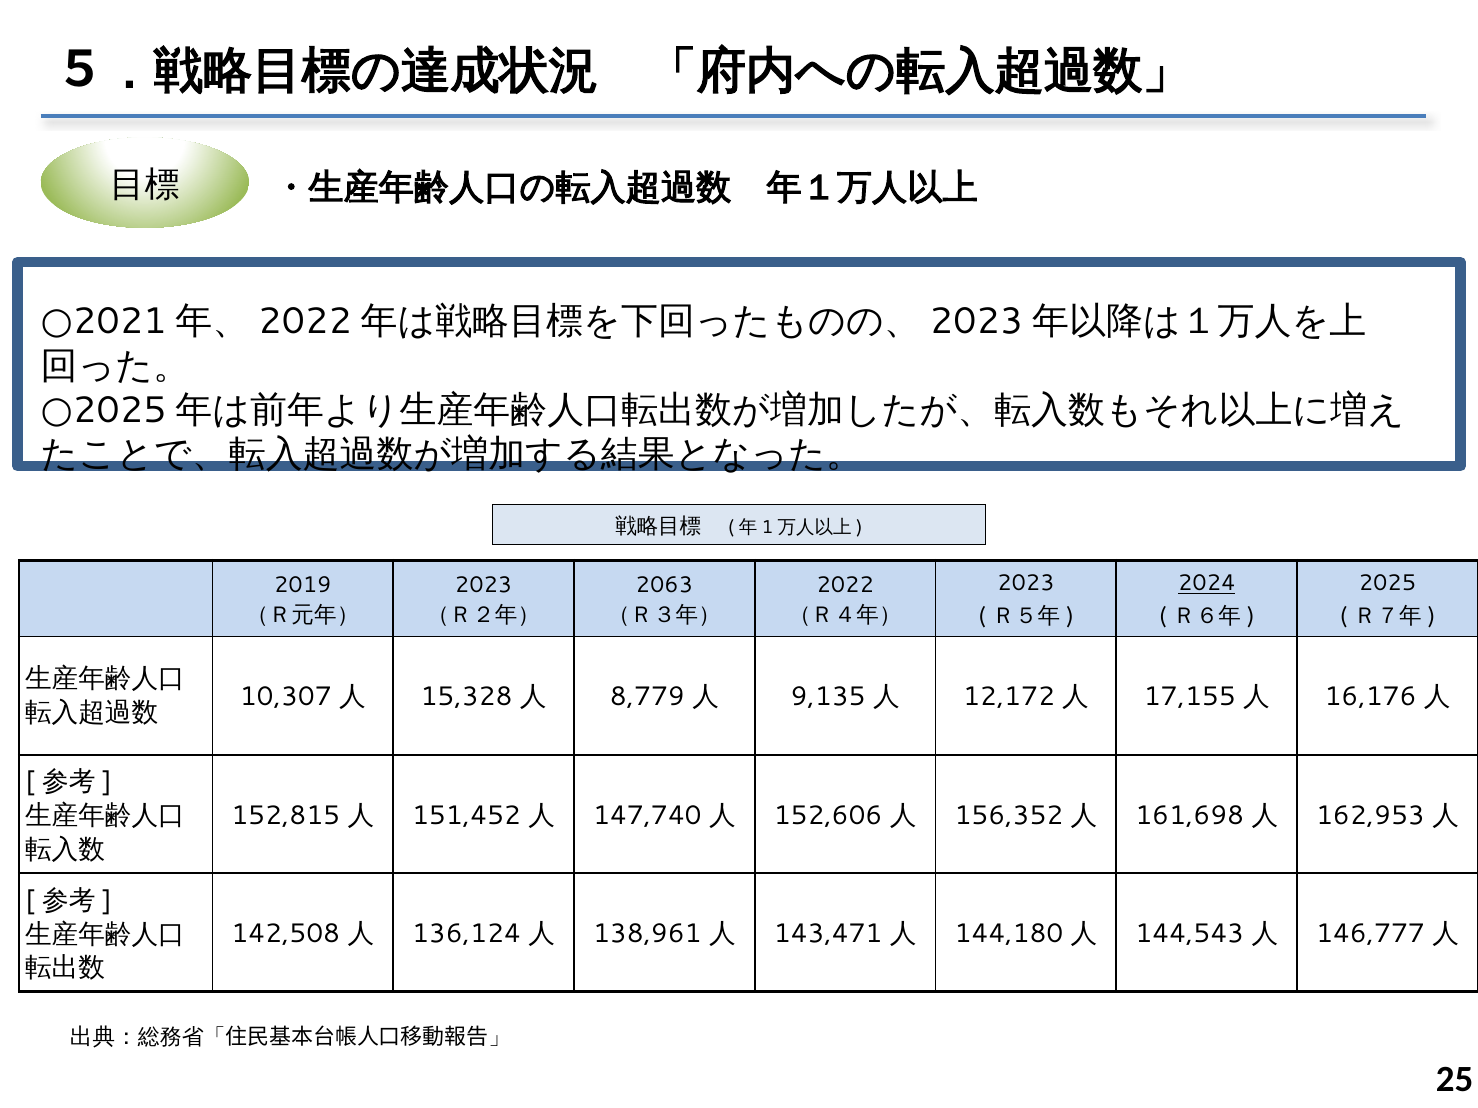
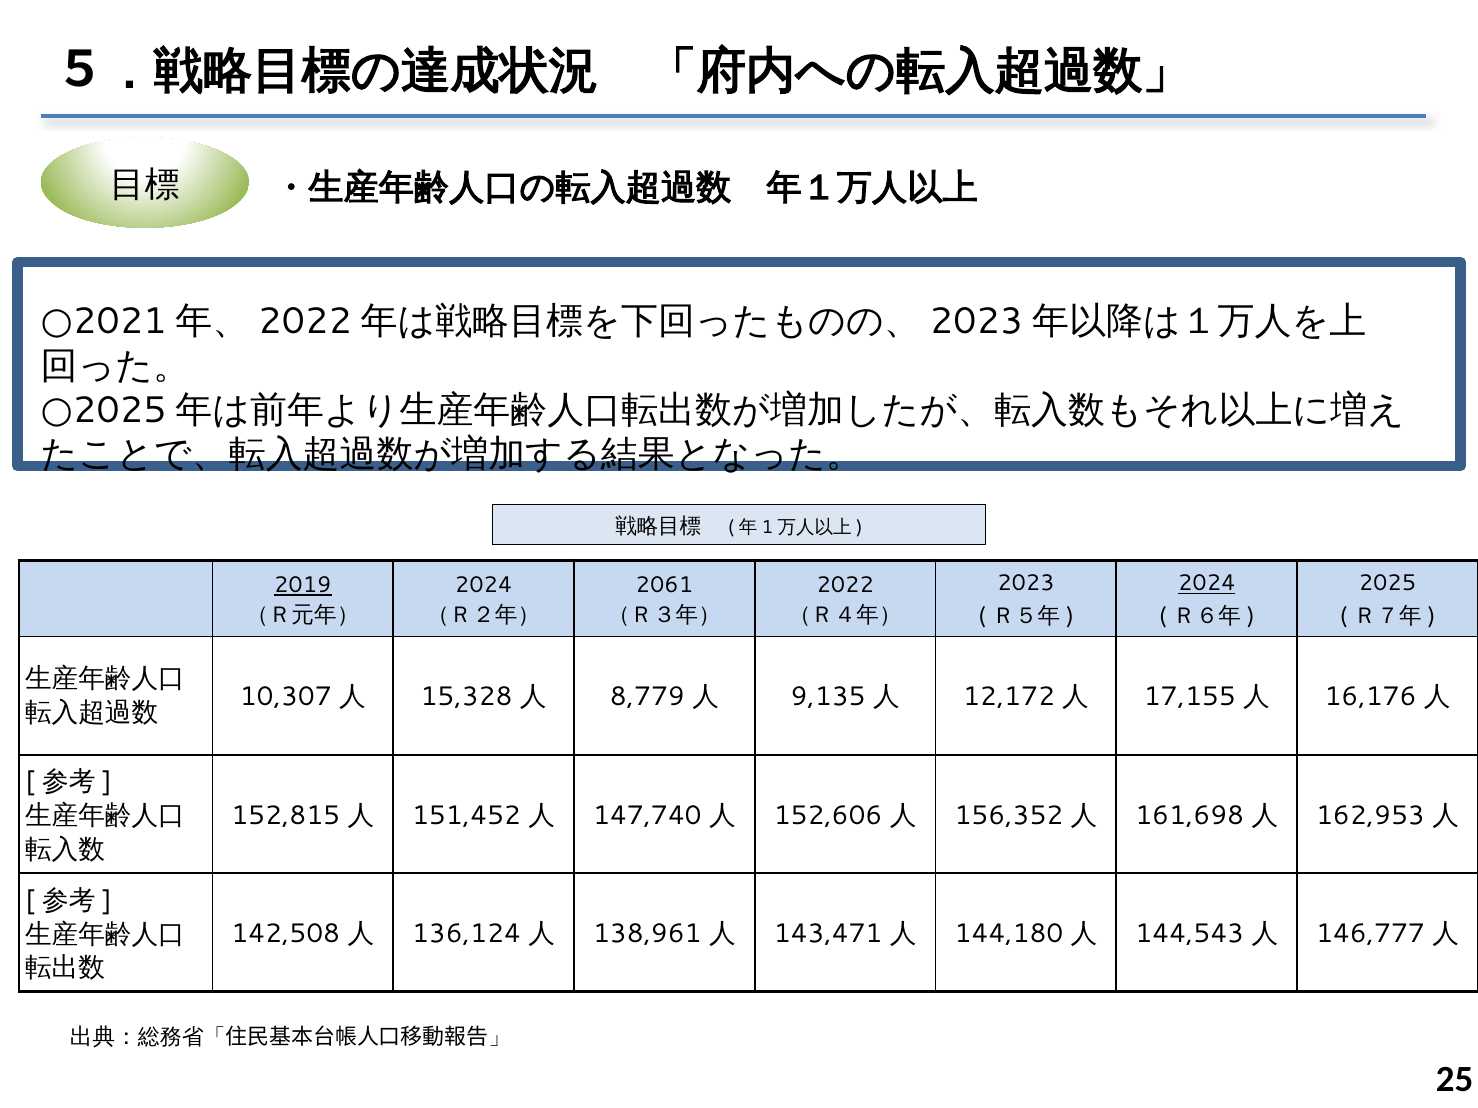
2019 underline: none -> present (303, 586)
2023: 2023 -> 2024 (484, 586)
2063: 2063 -> 2061 (664, 586)
